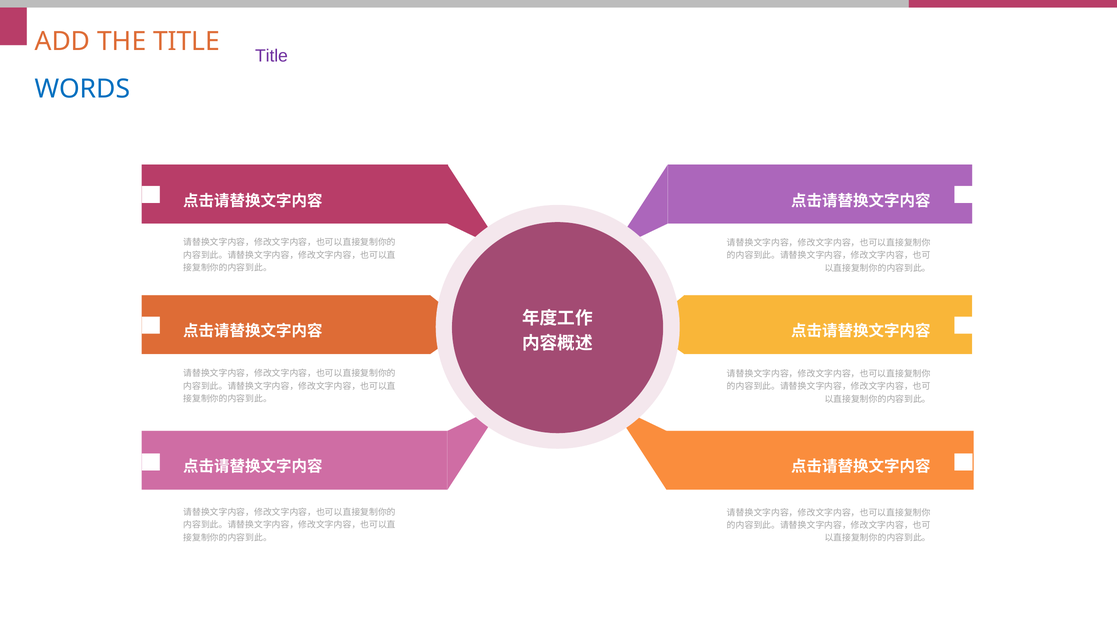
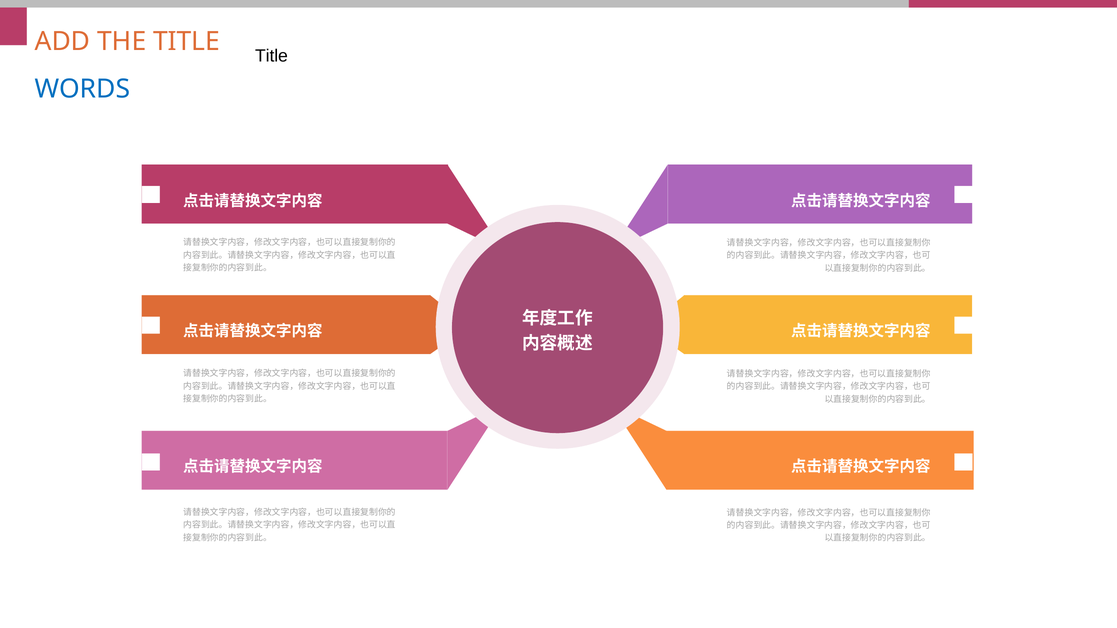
Title colour: purple -> black (271, 56)
